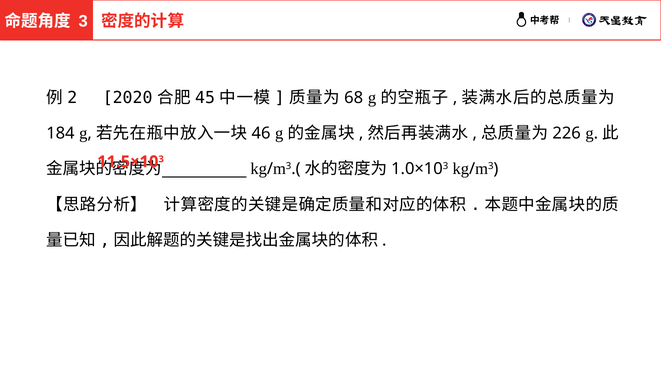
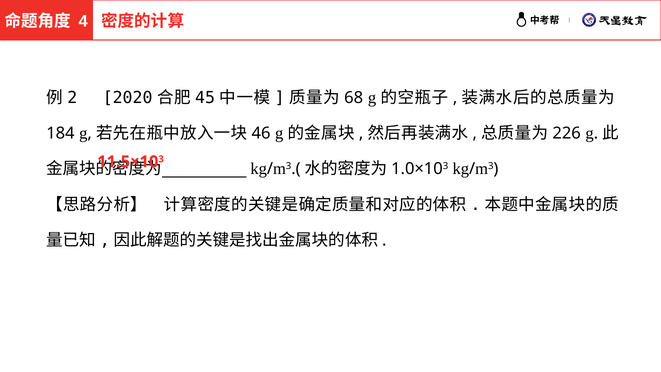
3: 3 -> 4 (83, 21)
